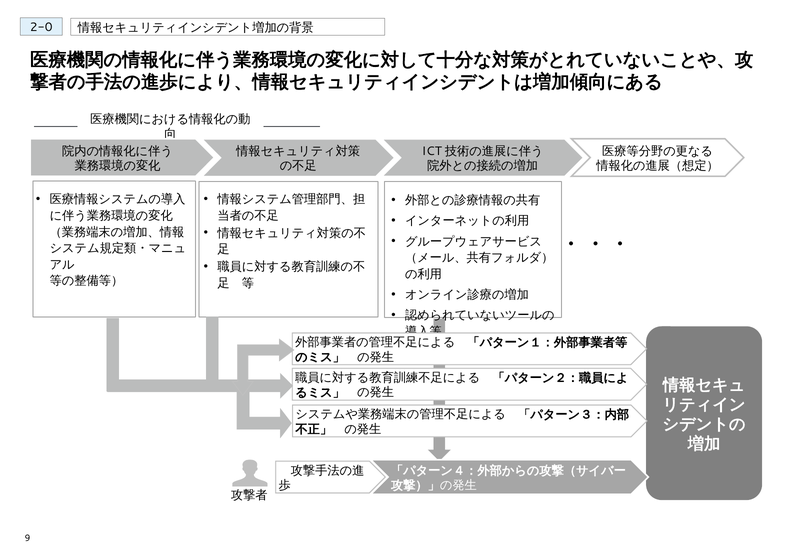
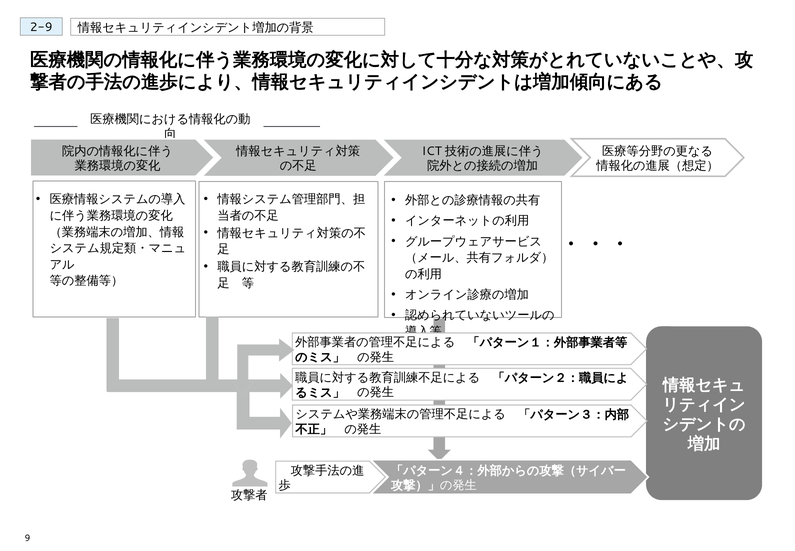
2-0: 2-0 -> 2-9 (41, 27)
